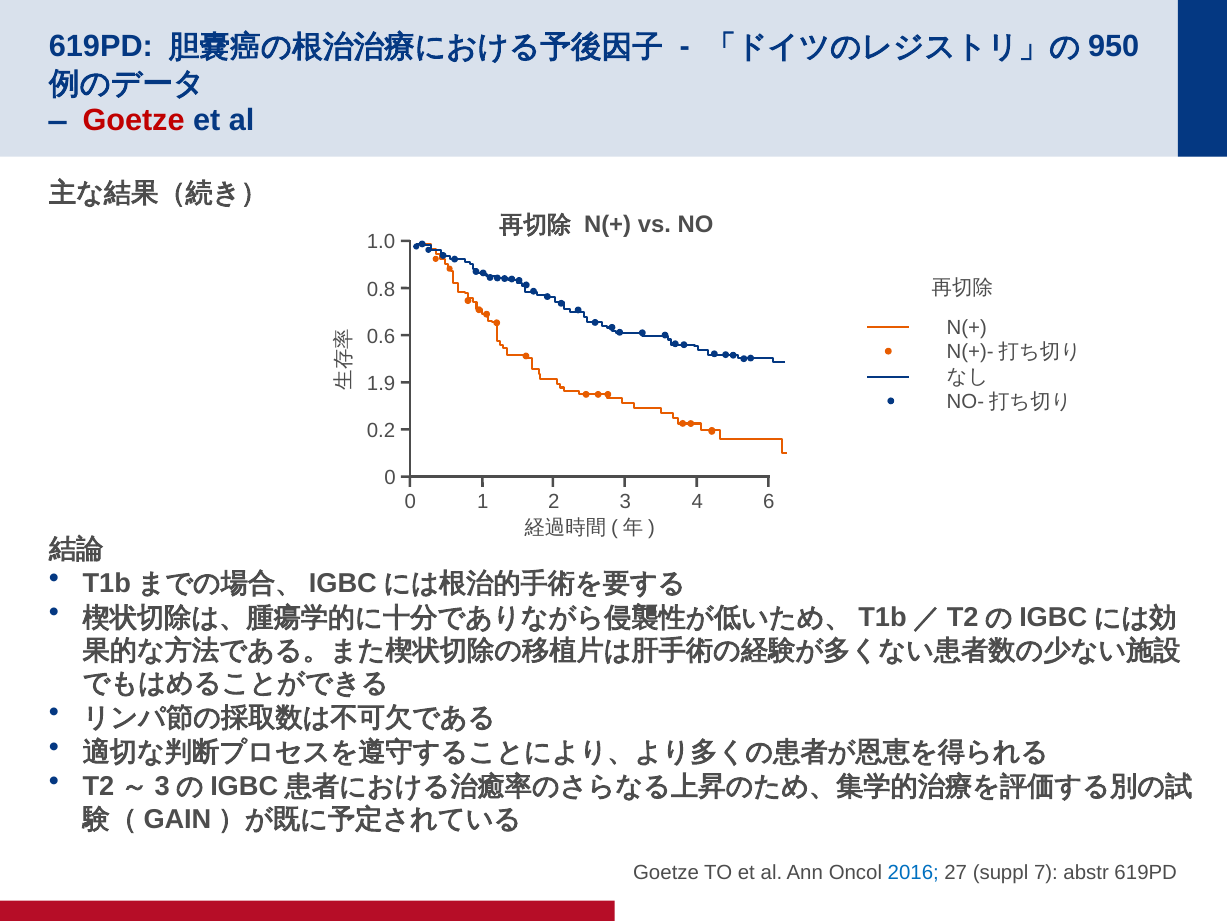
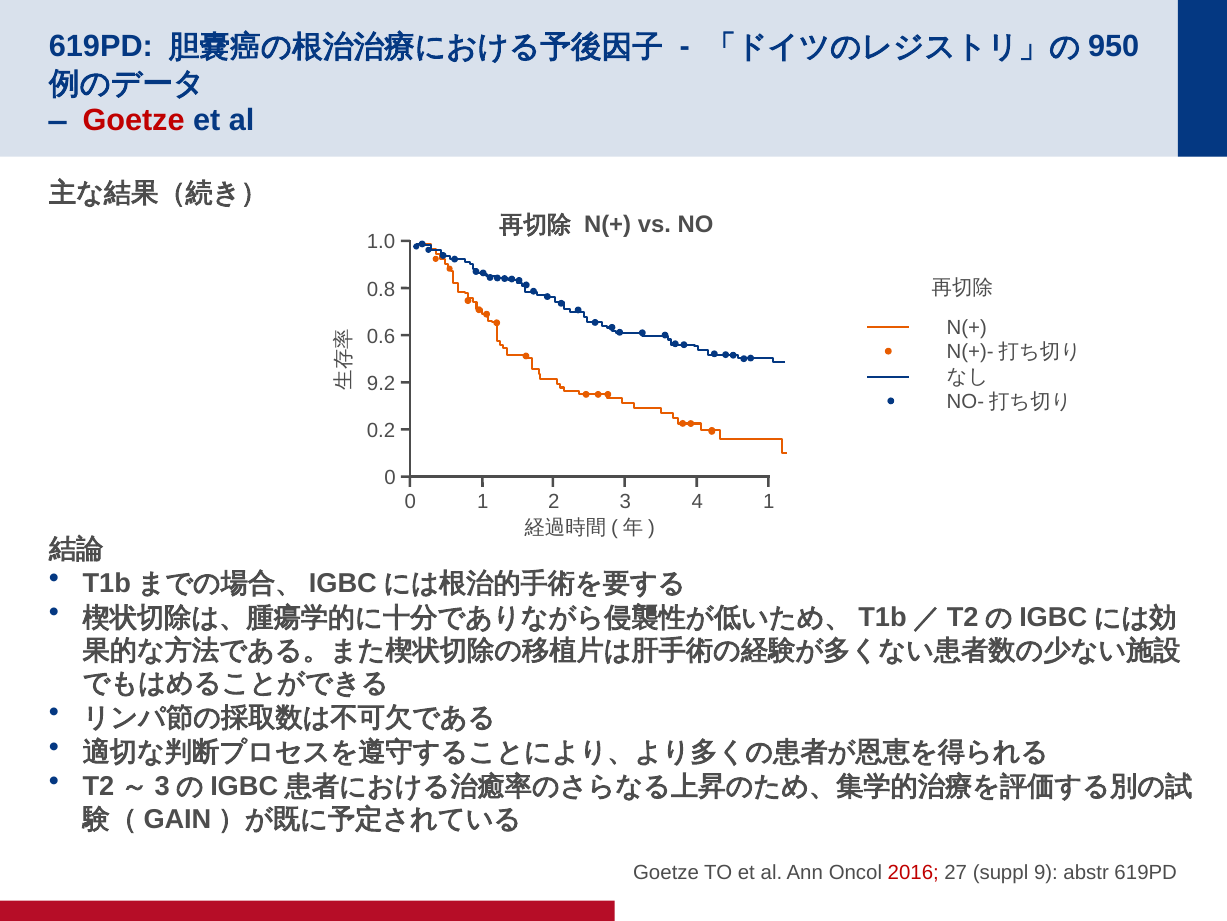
1.9: 1.9 -> 9.2 (381, 383)
4 6: 6 -> 1 (769, 501)
2016 colour: blue -> red (913, 872)
7: 7 -> 9 (1046, 872)
